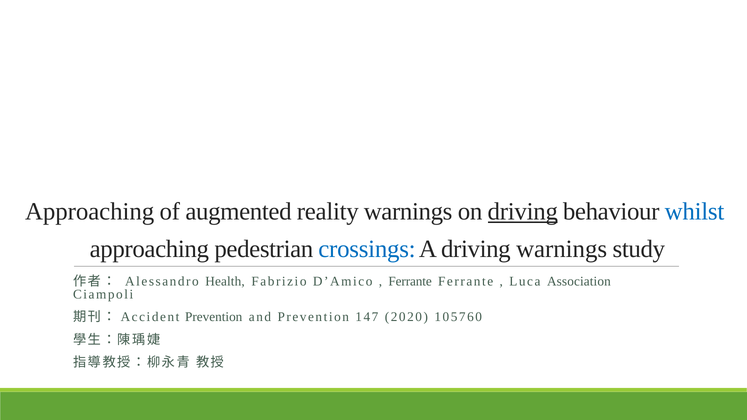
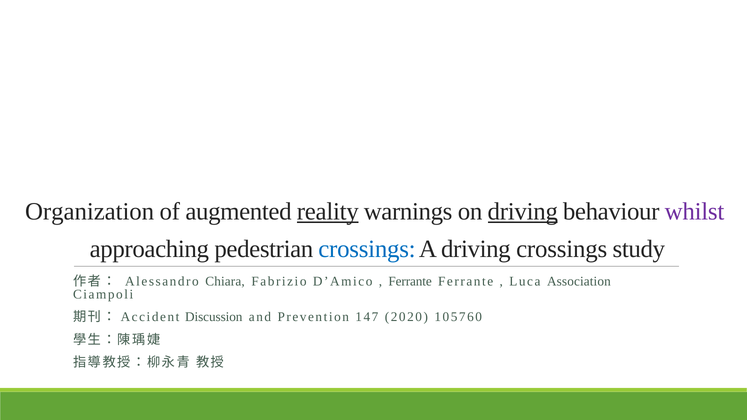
Approaching: Approaching -> Organization (90, 212)
reality underline: none -> present (328, 212)
whilst colour: blue -> purple (694, 212)
driving warnings: warnings -> crossings (562, 249)
Health: Health -> Chiara (225, 282)
Prevention: Prevention -> Discussion (214, 317)
